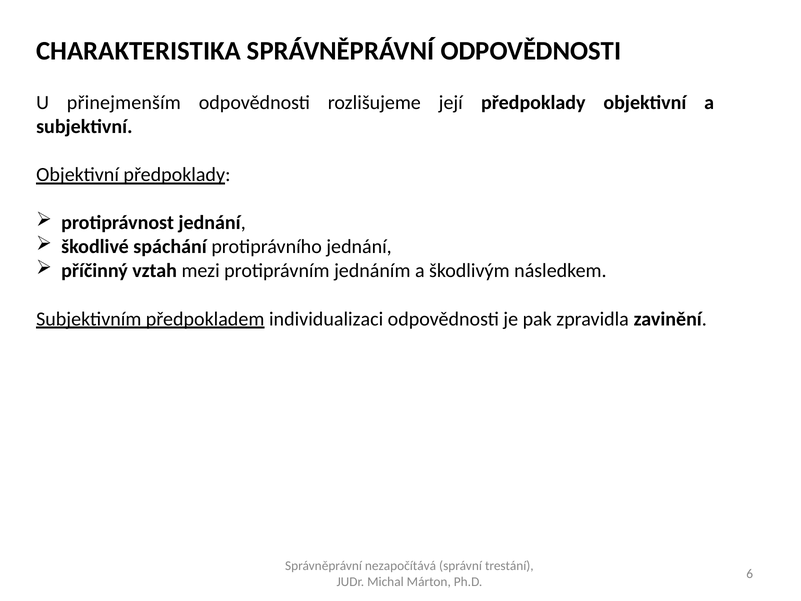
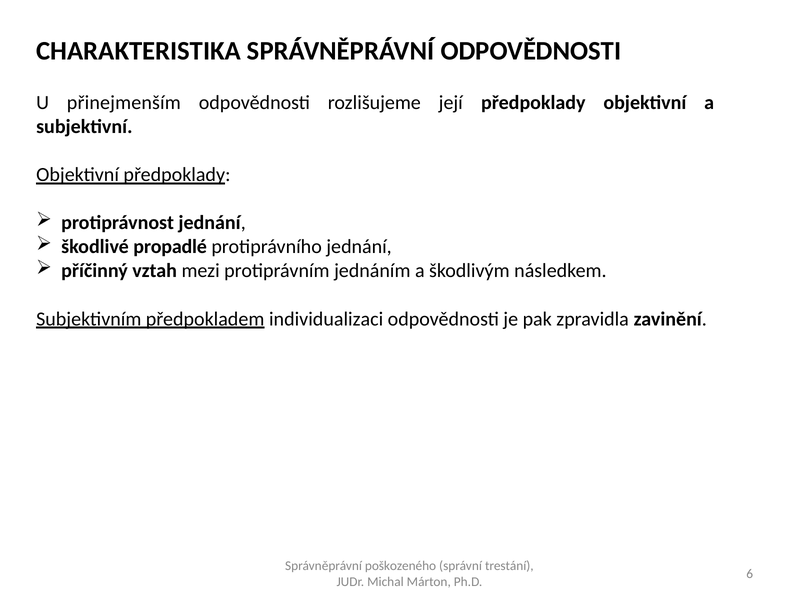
spáchání: spáchání -> propadlé (170, 247)
nezapočítává: nezapočítává -> poškozeného (401, 566)
